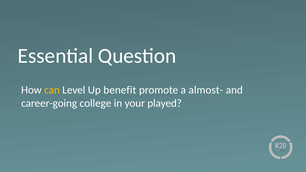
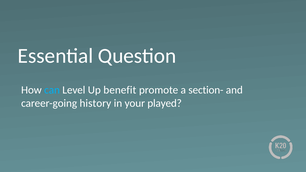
can colour: yellow -> light blue (52, 90)
almost-: almost- -> section- (206, 90)
college: college -> history (95, 103)
